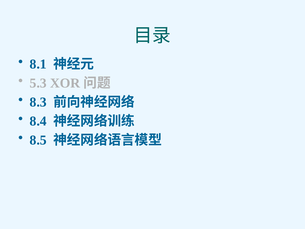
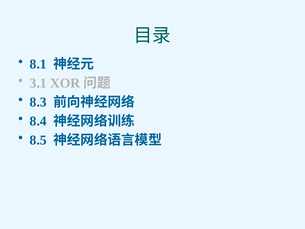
5.3: 5.3 -> 3.1 (38, 83)
